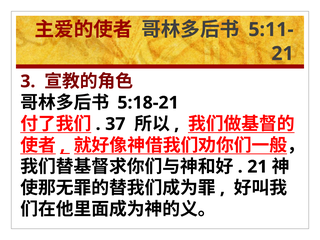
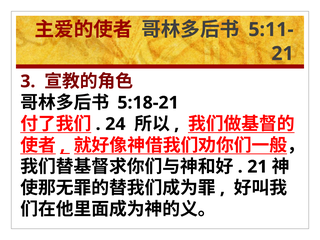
37: 37 -> 24 (115, 124)
